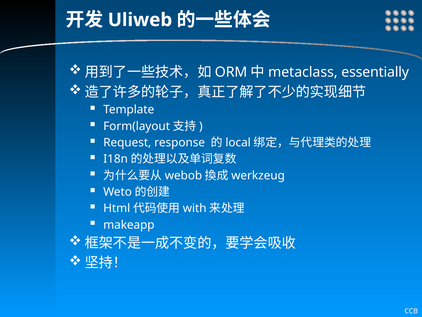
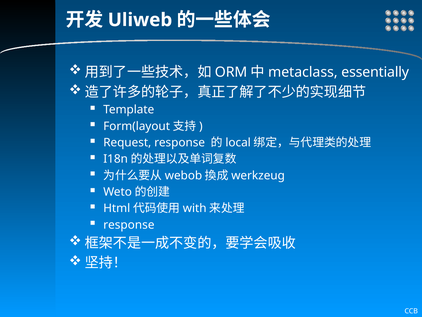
makeapp: makeapp -> response (129, 224)
